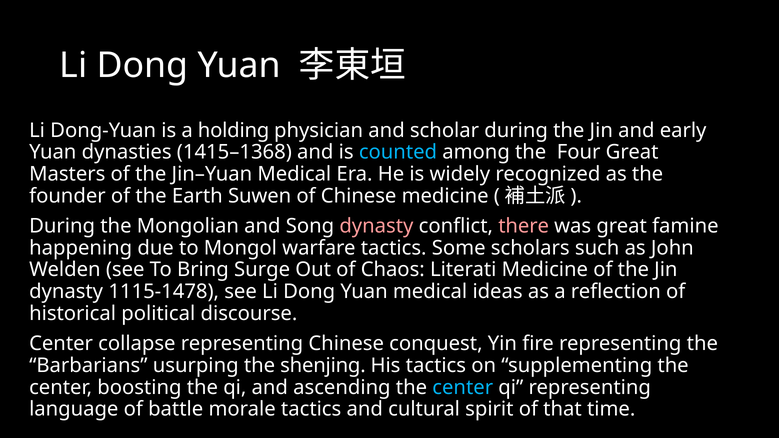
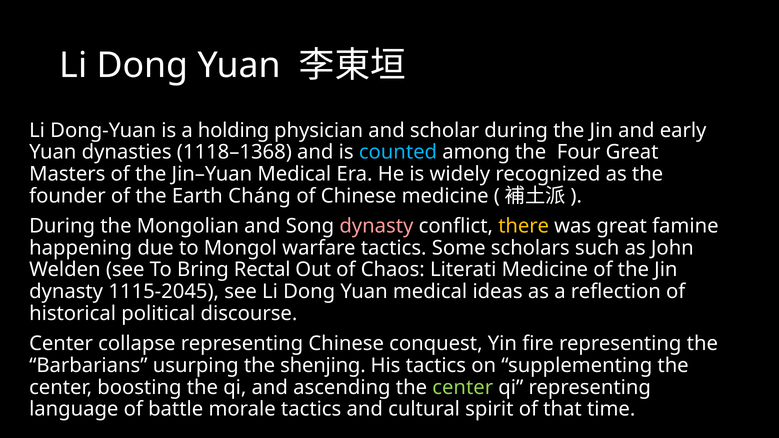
1415–1368: 1415–1368 -> 1118–1368 (234, 152)
Suwen: Suwen -> Cháng (259, 196)
there colour: pink -> yellow (524, 226)
Surge: Surge -> Rectal (262, 270)
1115-1478: 1115-1478 -> 1115-2045 (164, 292)
center colour: light blue -> light green (463, 388)
